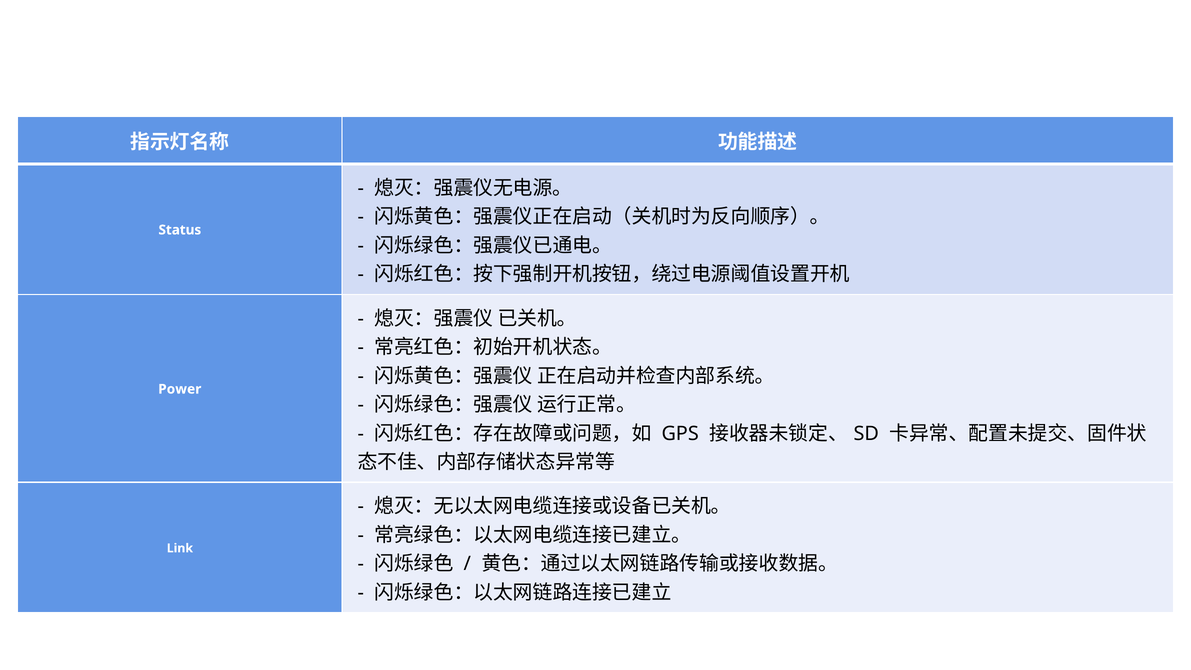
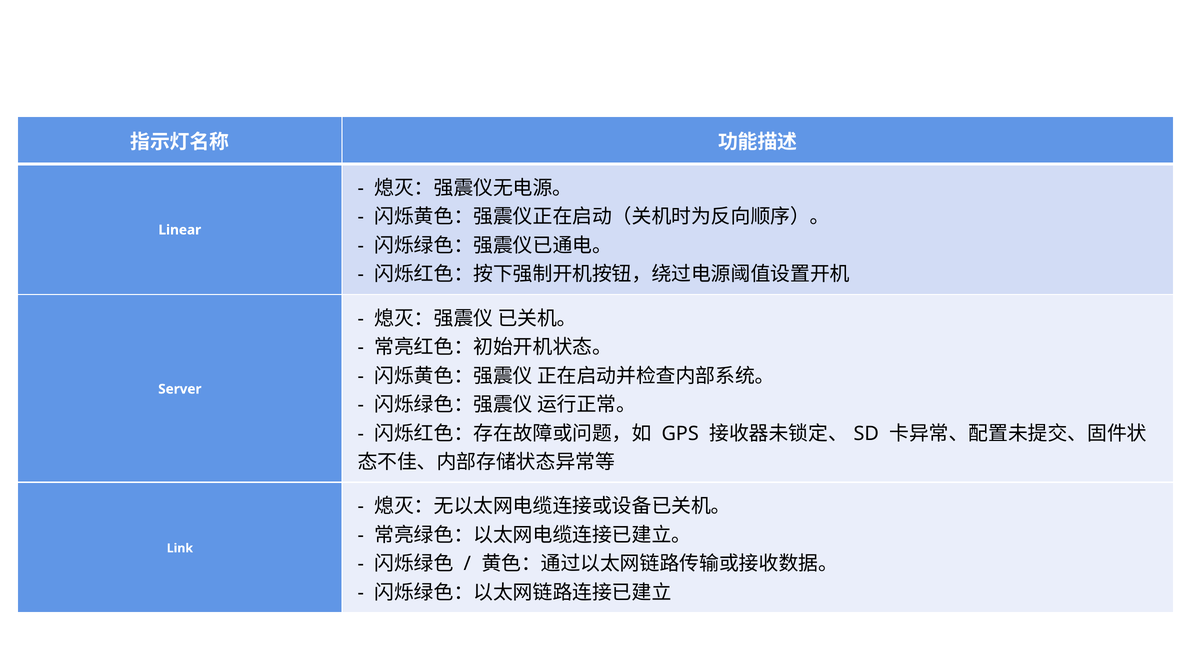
Status: Status -> Linear (180, 230)
Power: Power -> Server (180, 389)
